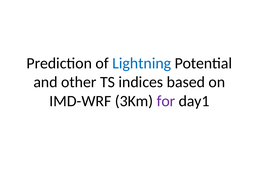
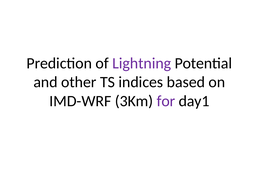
Lightning colour: blue -> purple (142, 63)
